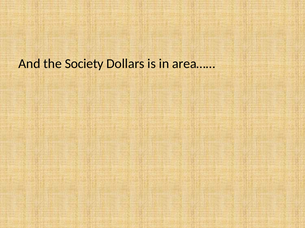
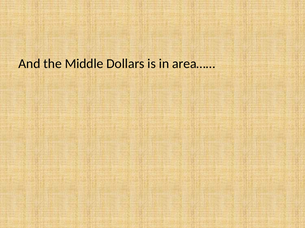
Society: Society -> Middle (84, 64)
